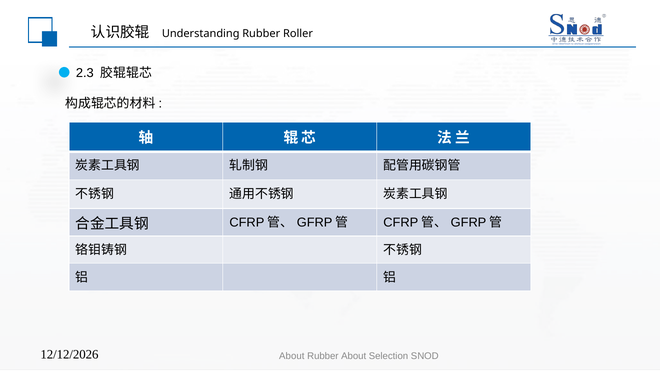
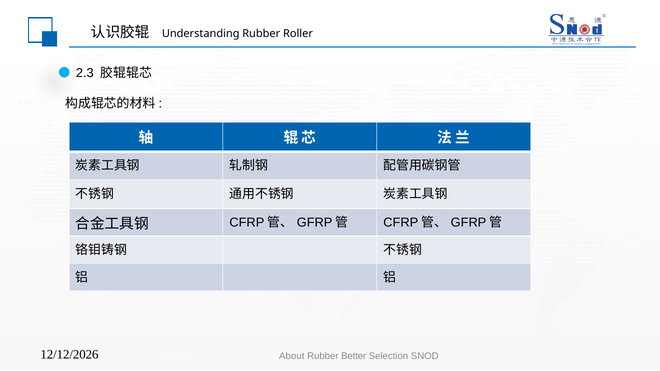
Rubber About: About -> Better (354, 356)
